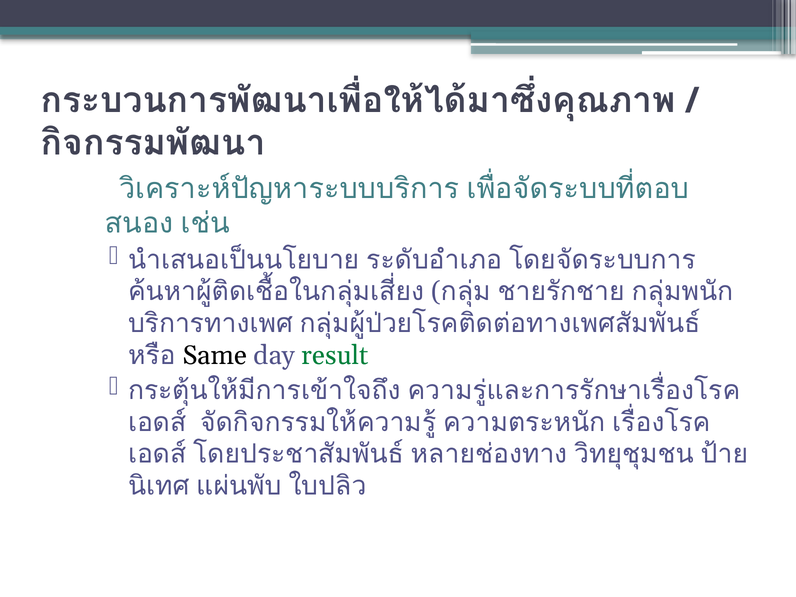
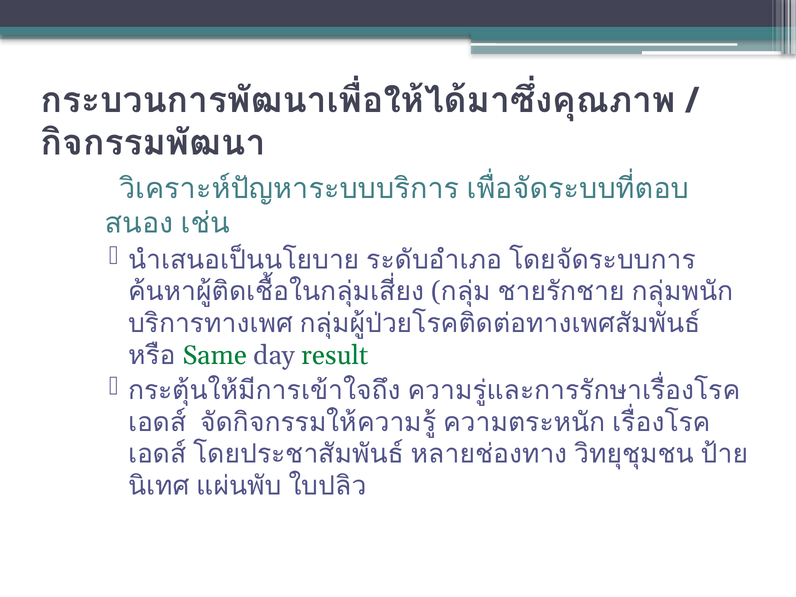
Same colour: black -> green (215, 355)
